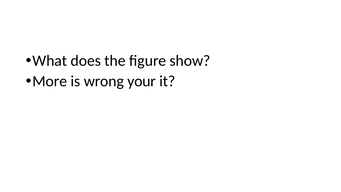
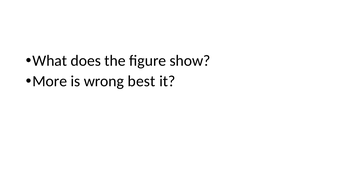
your: your -> best (142, 81)
